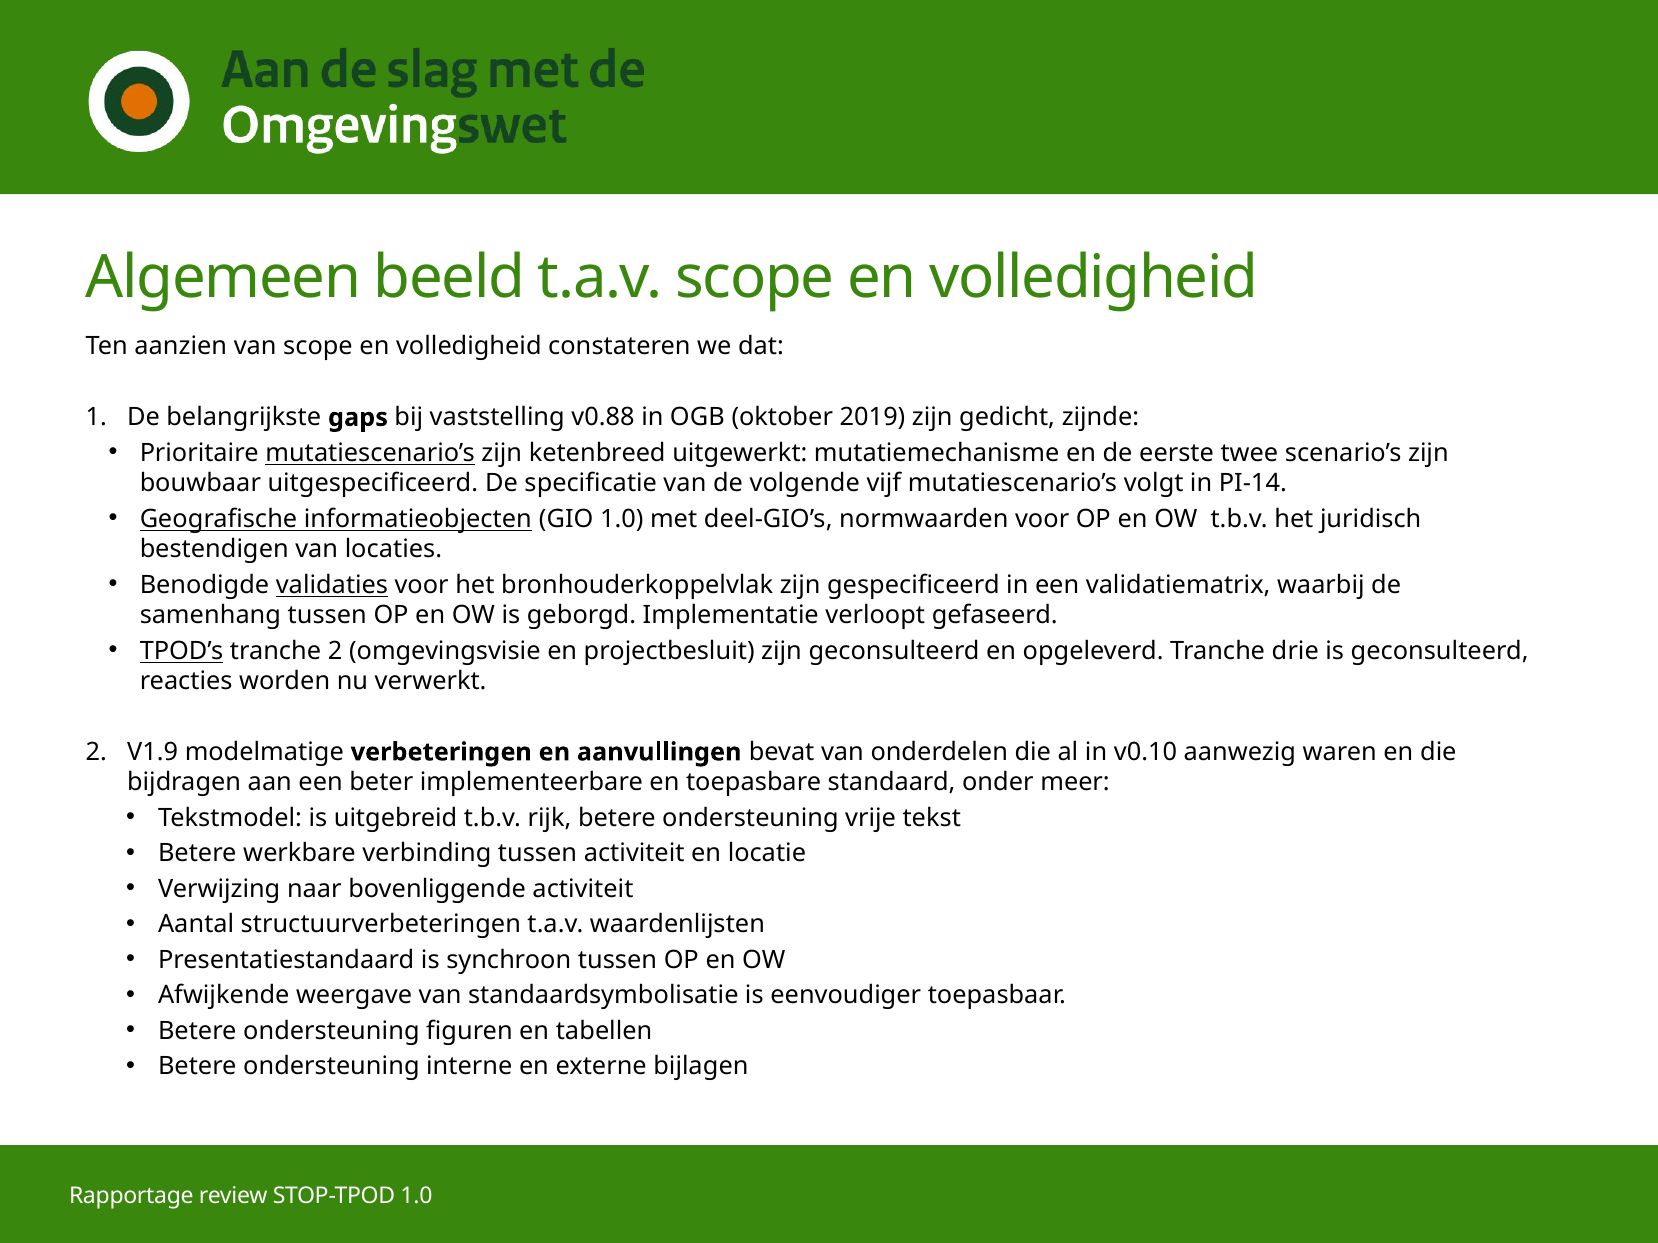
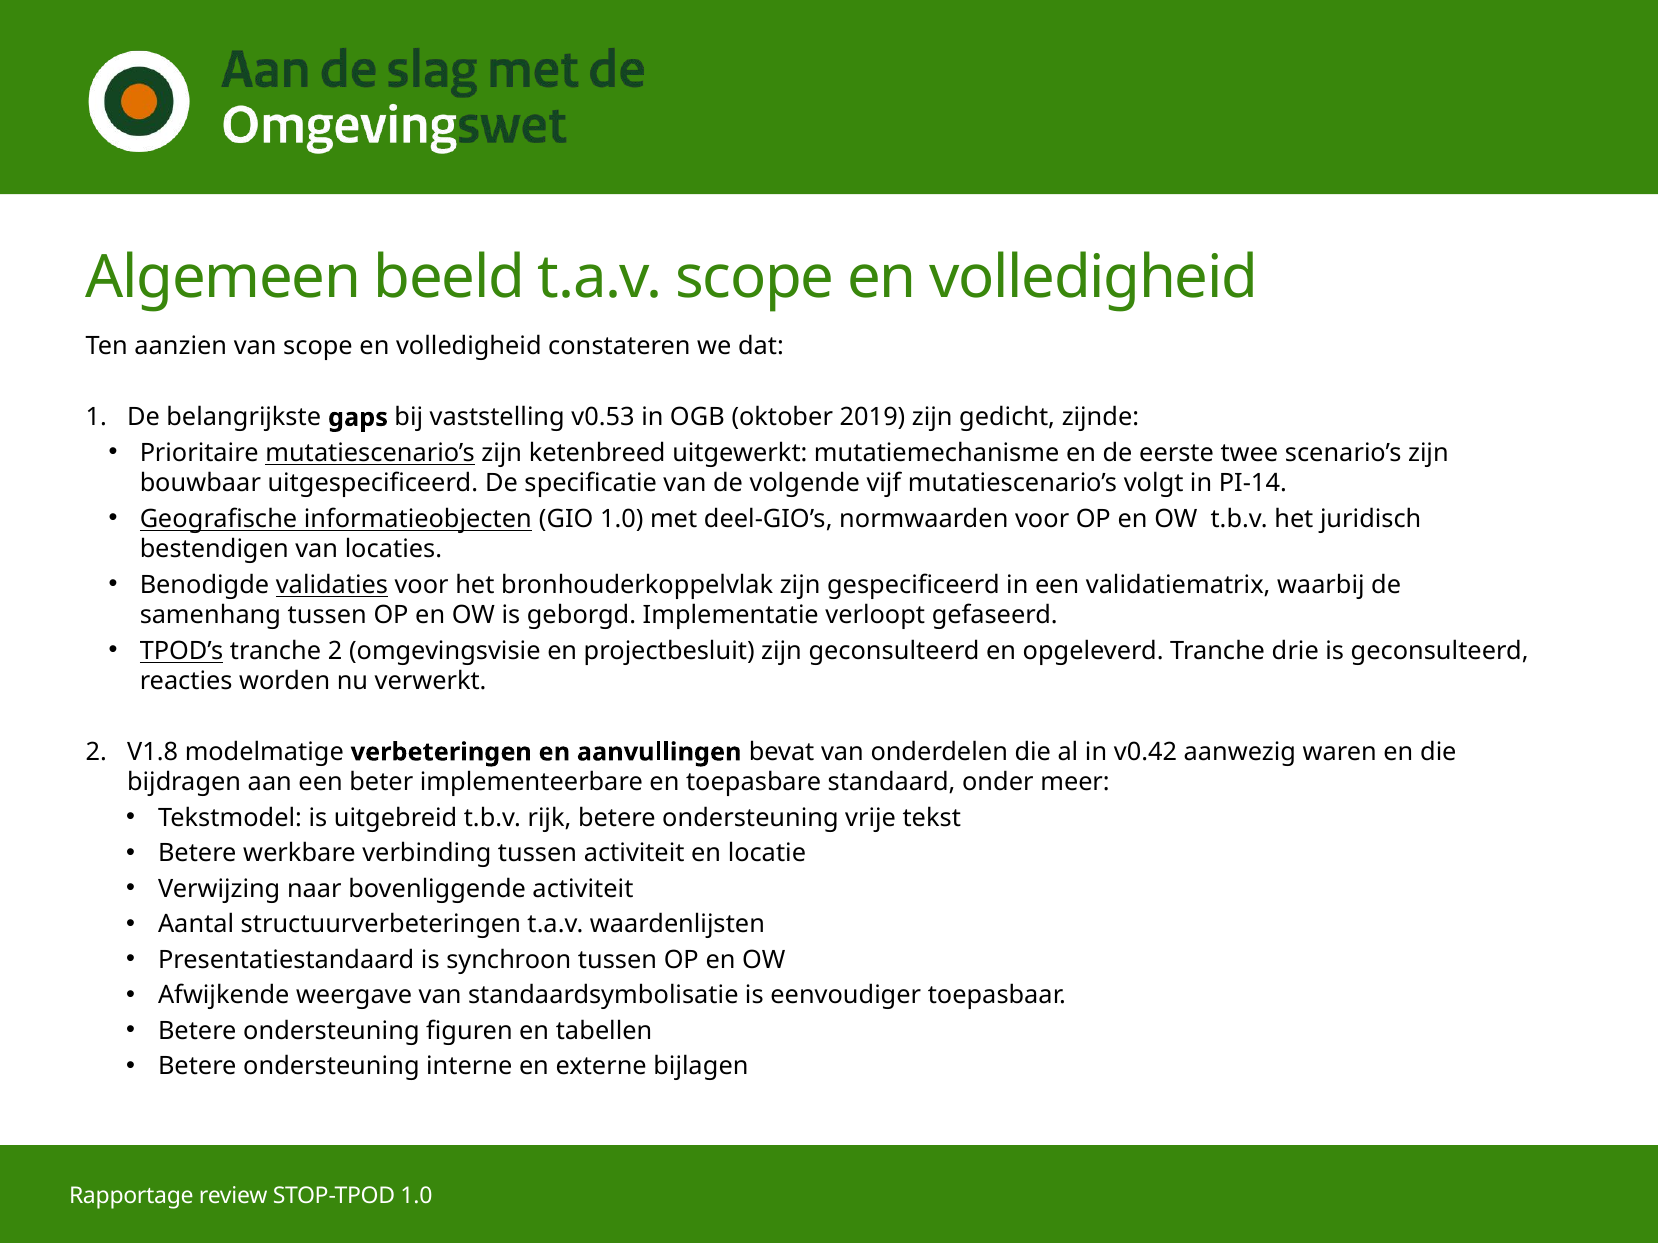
v0.88: v0.88 -> v0.53 (603, 418)
V1.9: V1.9 -> V1.8 (153, 752)
v0.10: v0.10 -> v0.42 (1145, 752)
